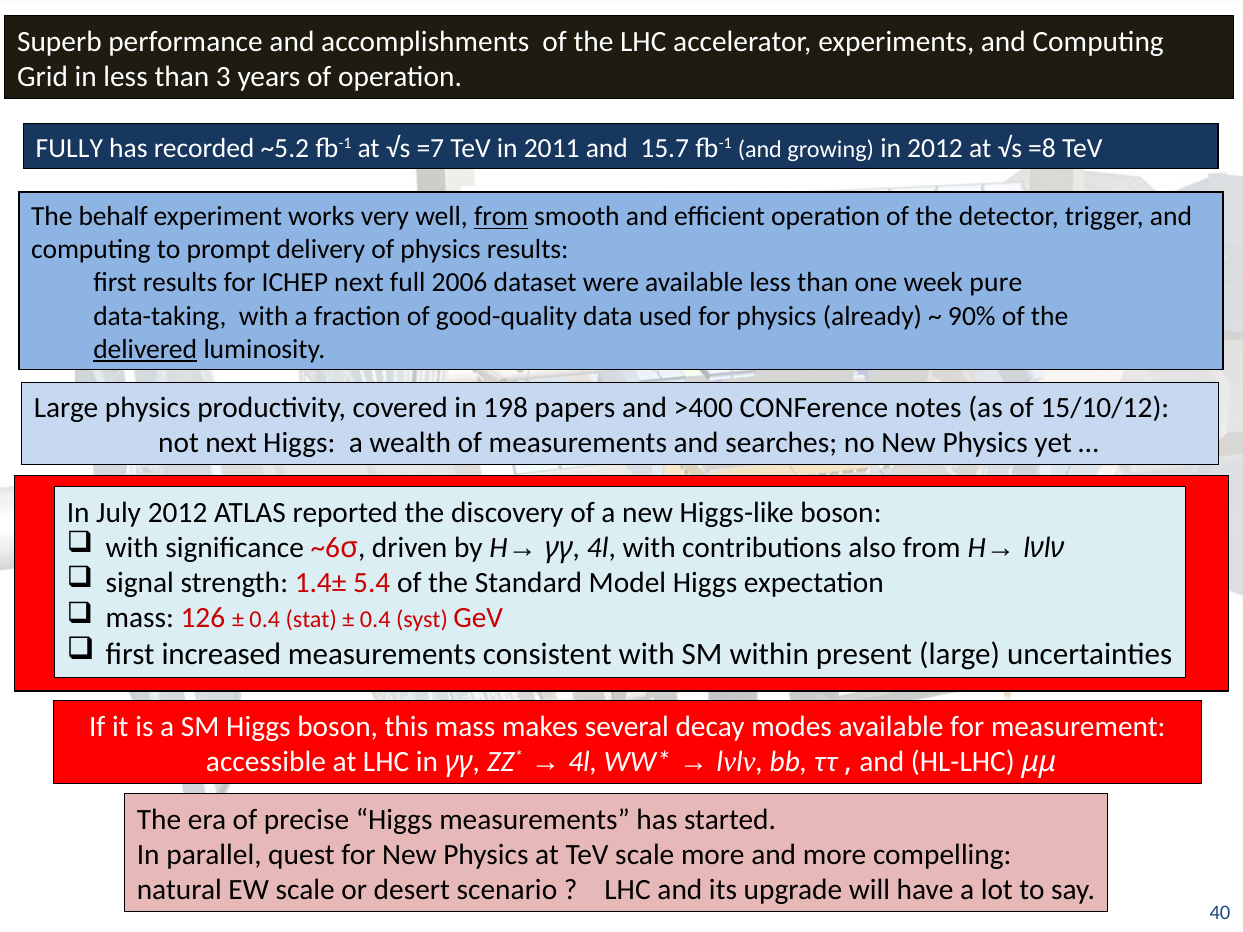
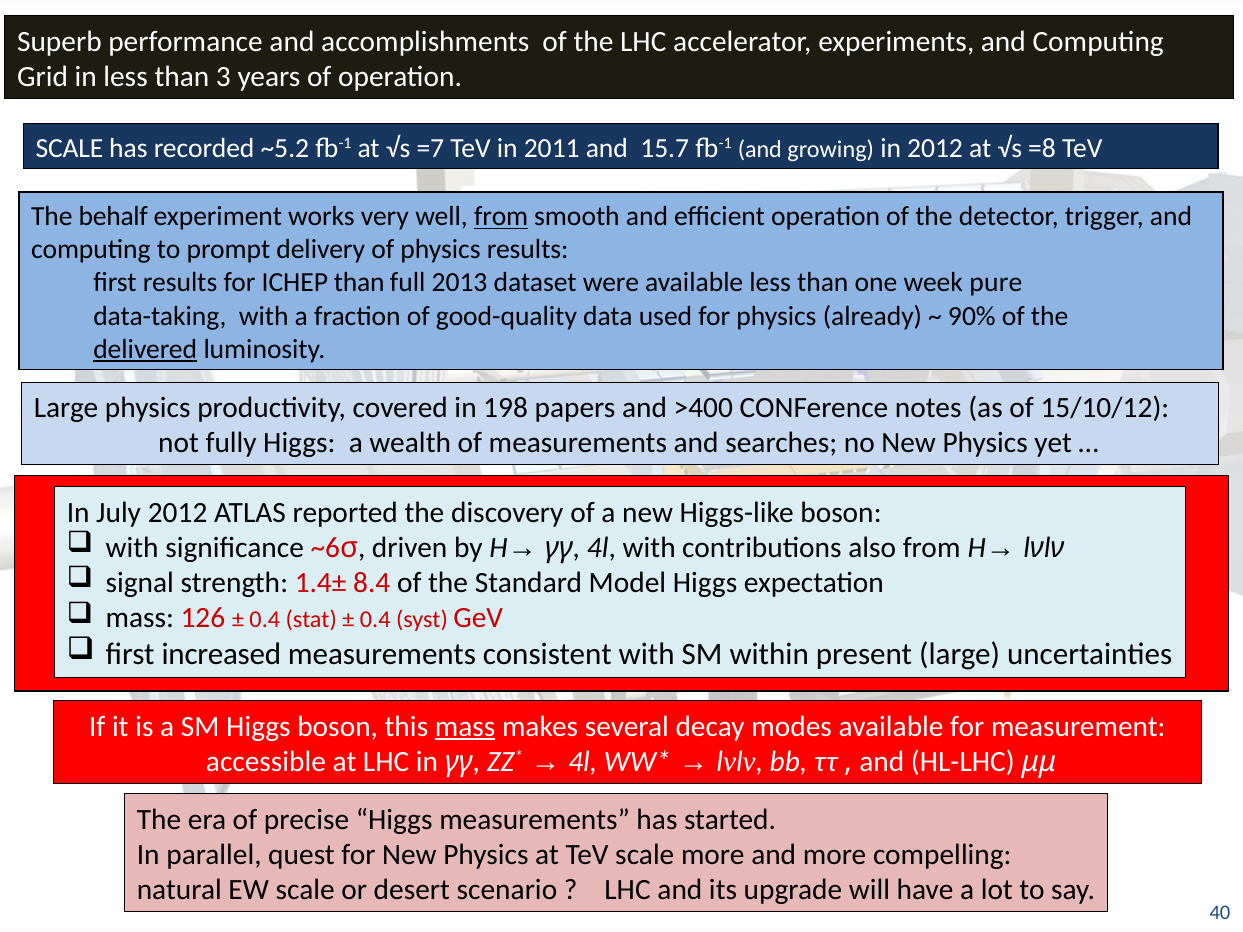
FULLY: FULLY -> SCALE (69, 148)
ICHEP next: next -> than (359, 283)
2006: 2006 -> 2013 (460, 283)
not next: next -> fully (231, 443)
5.4: 5.4 -> 8.4 (372, 583)
mass underline: none -> present (465, 727)
